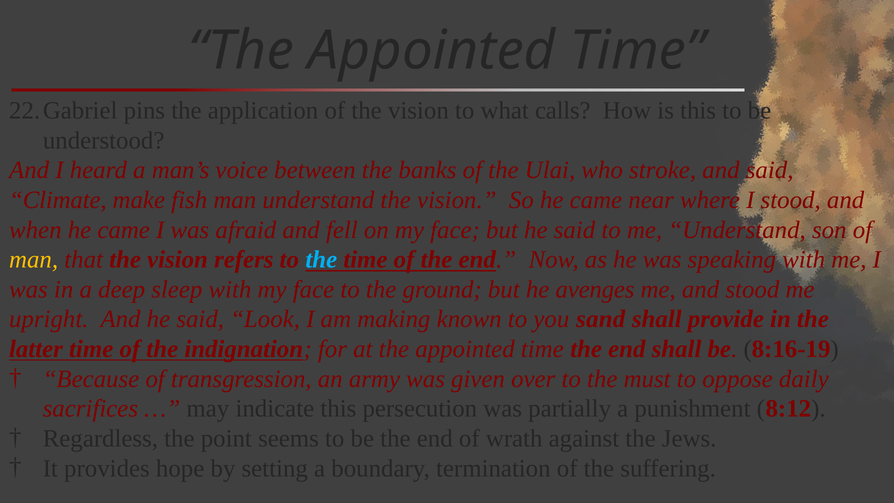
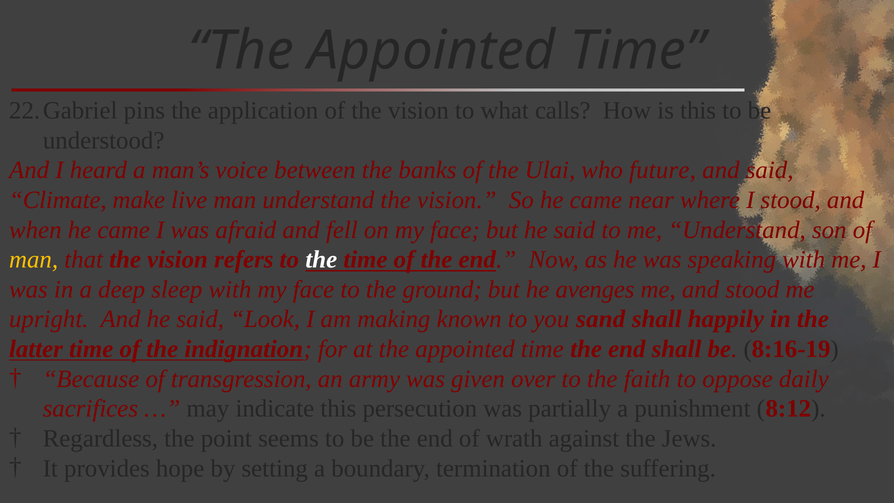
stroke: stroke -> future (662, 170)
fish: fish -> live (189, 200)
the colour: light blue -> white (321, 260)
provide: provide -> happily (726, 319)
must: must -> faith (647, 379)
